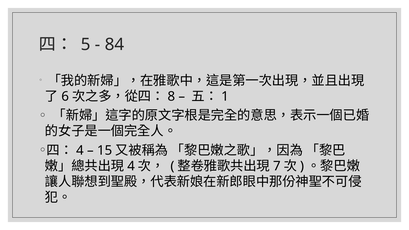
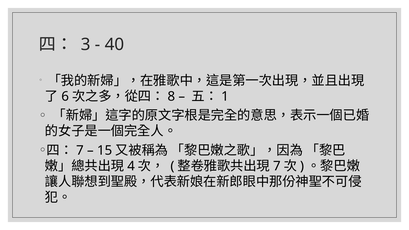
5: 5 -> 3 (86, 44)
84: 84 -> 40 (115, 44)
4: 4 -> 7 (80, 150)
